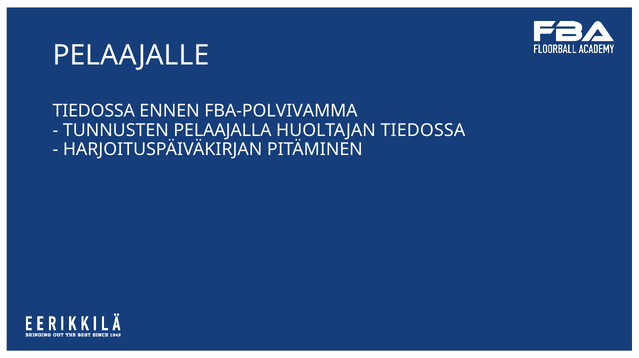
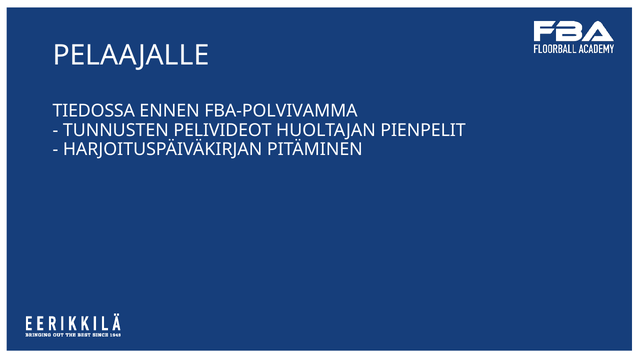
PELAAJALLA: PELAAJALLA -> PELIVIDEOT (222, 130)
HUOLTAJAN TIEDOSSA: TIEDOSSA -> PIENPELIT (423, 130)
